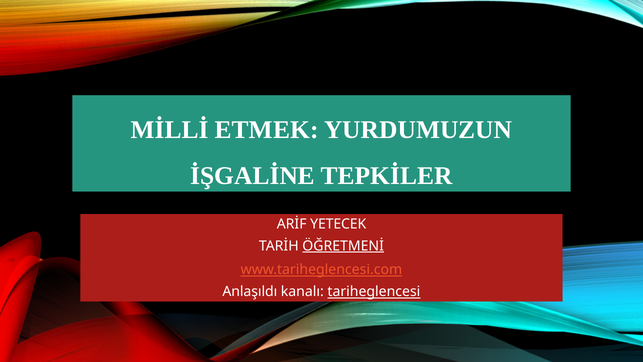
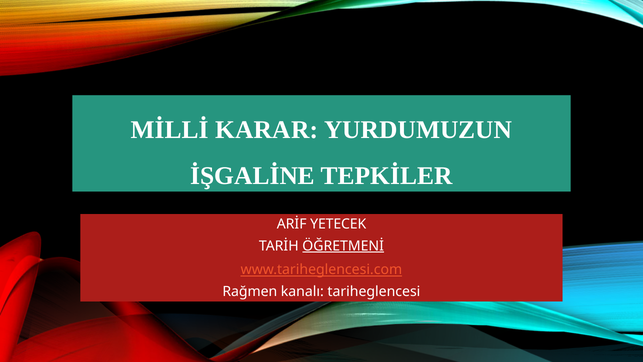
ETMEK: ETMEK -> KARAR (267, 130)
Anlaşıldı: Anlaşıldı -> Rağmen (250, 292)
tariheglencesi underline: present -> none (374, 292)
